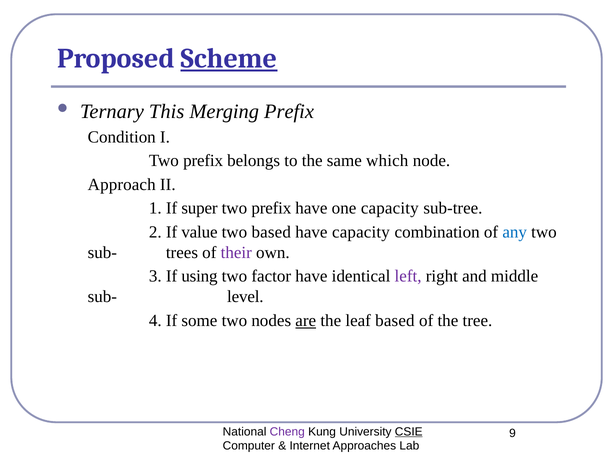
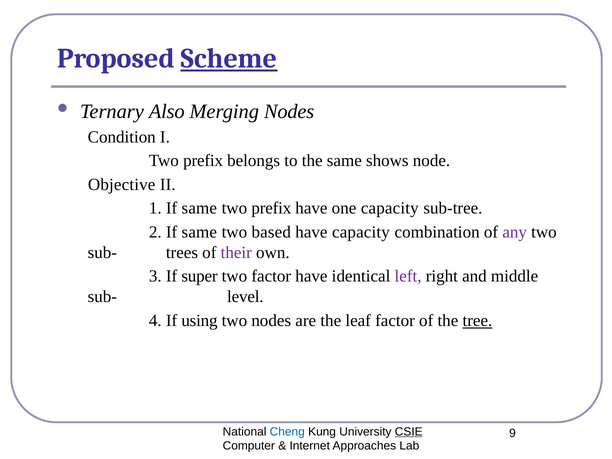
This: This -> Also (167, 111)
Merging Prefix: Prefix -> Nodes (289, 111)
which: which -> shows (387, 161)
Approach: Approach -> Objective (122, 185)
1 If super: super -> same (199, 208)
2 If value: value -> same (199, 232)
any colour: blue -> purple (515, 232)
using: using -> super (199, 276)
some: some -> using (199, 321)
are underline: present -> none (306, 321)
leaf based: based -> factor (395, 321)
tree underline: none -> present (477, 321)
Cheng colour: purple -> blue (287, 432)
